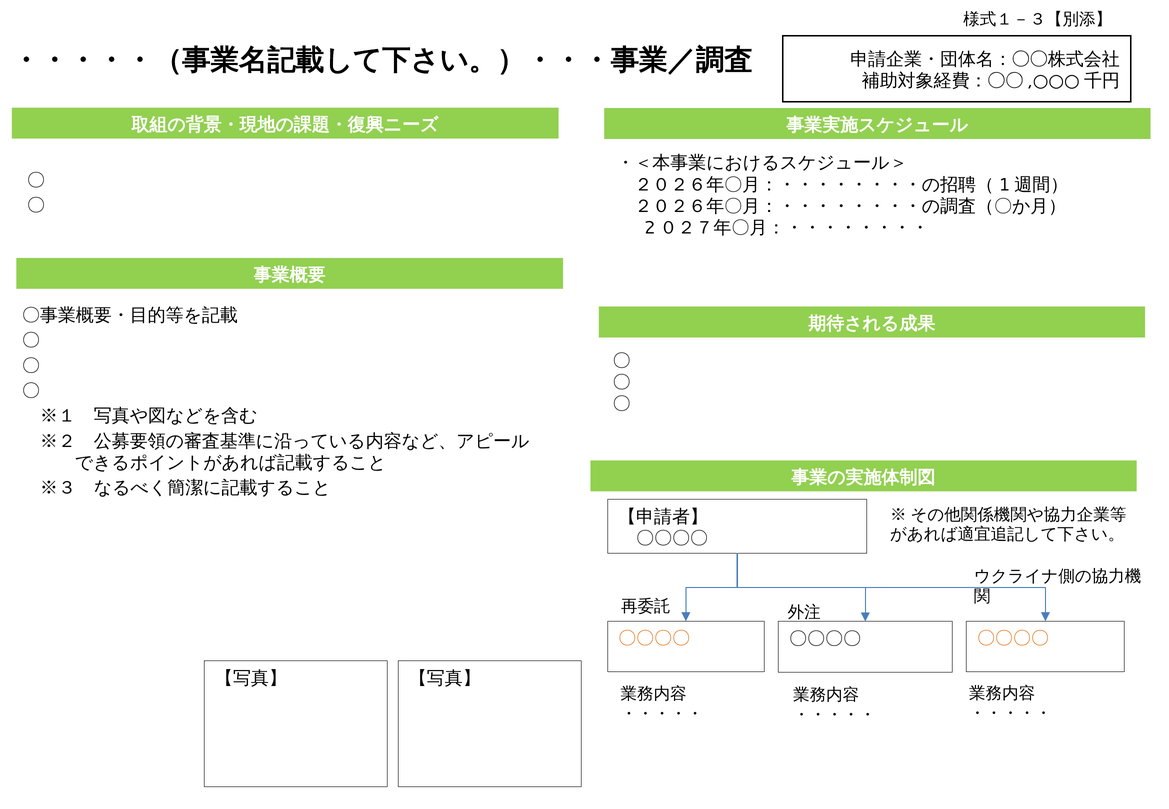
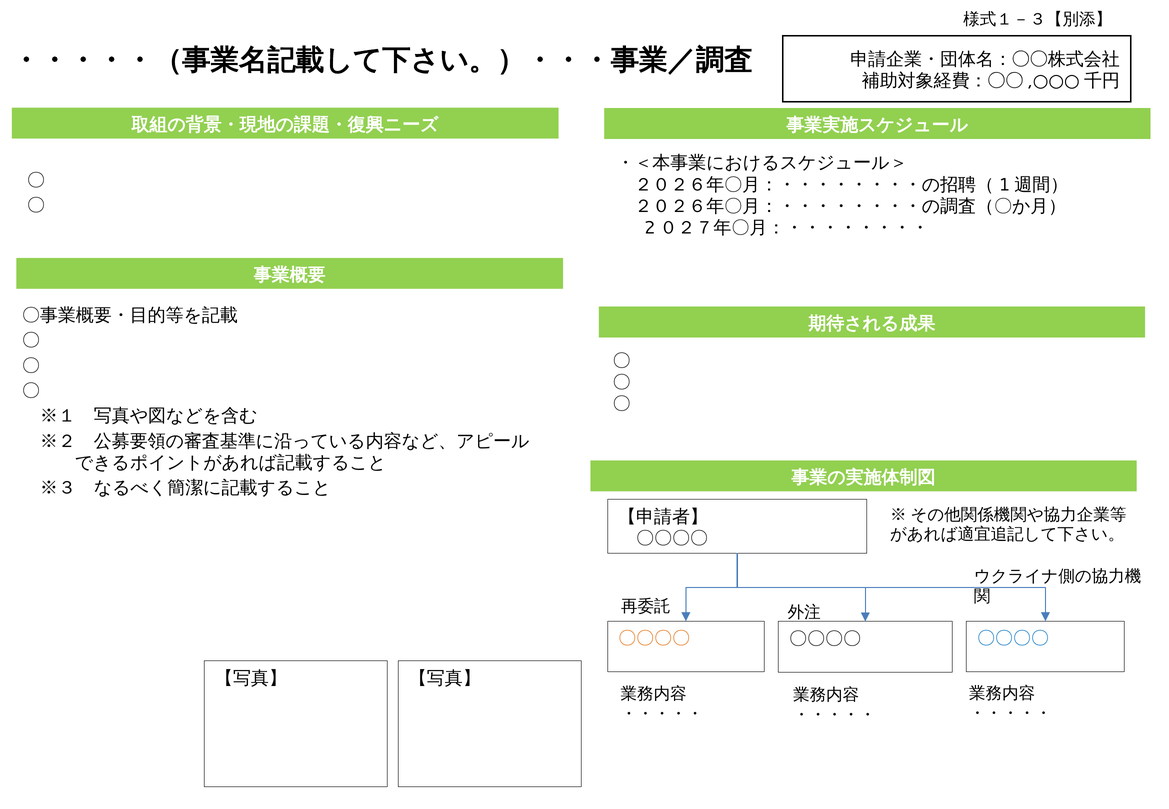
〇〇〇〇 colour: orange -> blue (1013, 639)
